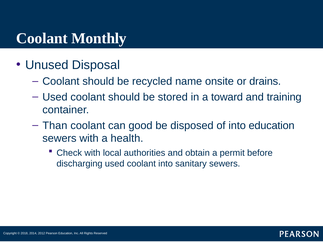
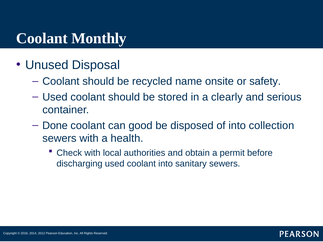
drains: drains -> safety (265, 82)
toward: toward -> clearly (227, 97)
training: training -> serious (284, 97)
Than: Than -> Done (55, 126)
into education: education -> collection (271, 126)
